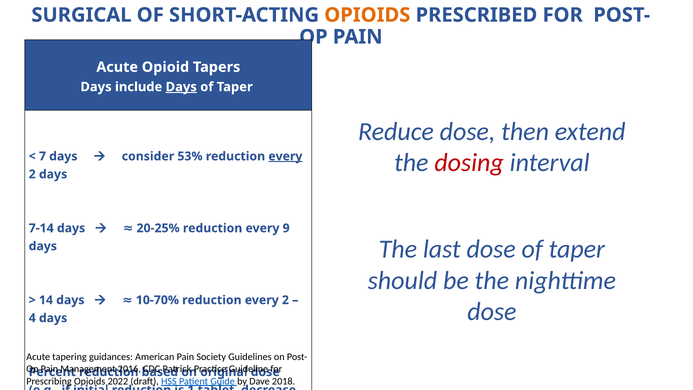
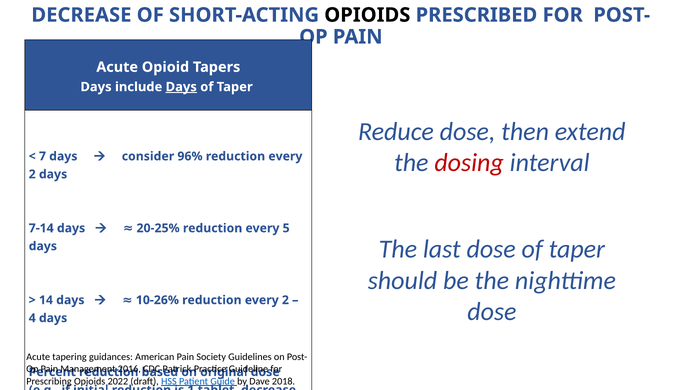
SURGICAL: SURGICAL -> DECREASE (81, 15)
OPIOIDS colour: orange -> black (367, 15)
53%: 53% -> 96% (190, 156)
every underline: present -> none (285, 156)
9: 9 -> 5 (286, 228)
10-70%: 10-70% -> 10-26% (157, 300)
